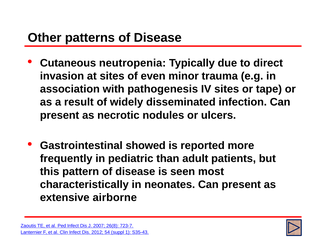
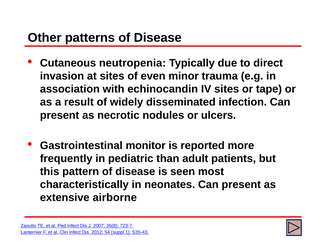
pathogenesis: pathogenesis -> echinocandin (163, 89)
showed: showed -> monitor (146, 146)
